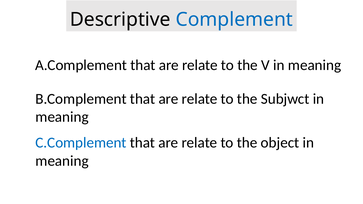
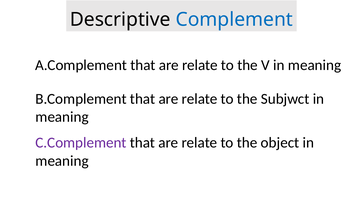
C.Complement colour: blue -> purple (81, 143)
